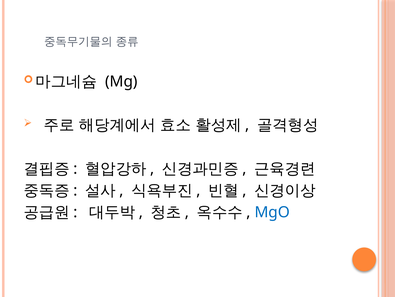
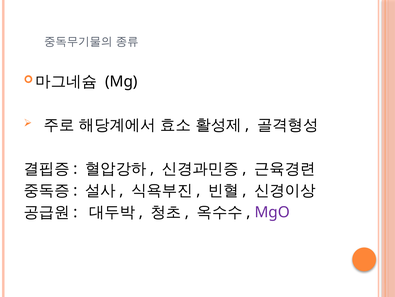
MgO colour: blue -> purple (272, 212)
